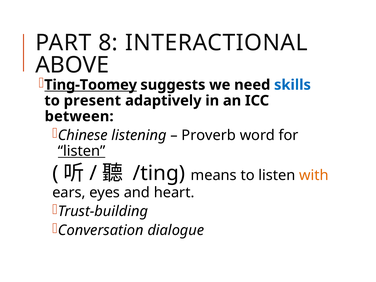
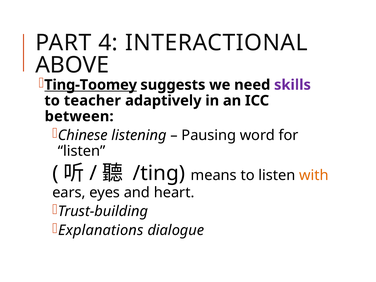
8: 8 -> 4 (108, 43)
skills colour: blue -> purple (292, 85)
present: present -> teacher (92, 101)
Proverb: Proverb -> Pausing (209, 135)
listen underline: present -> none (82, 151)
Conversation: Conversation -> Explanations (101, 230)
